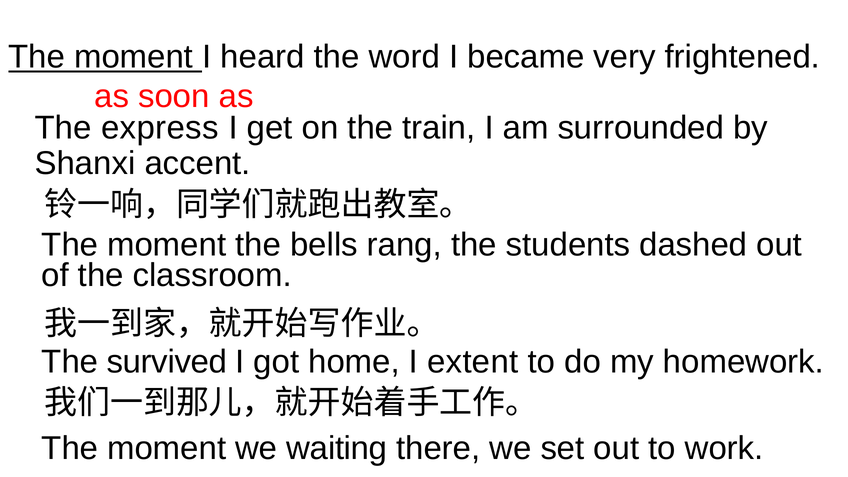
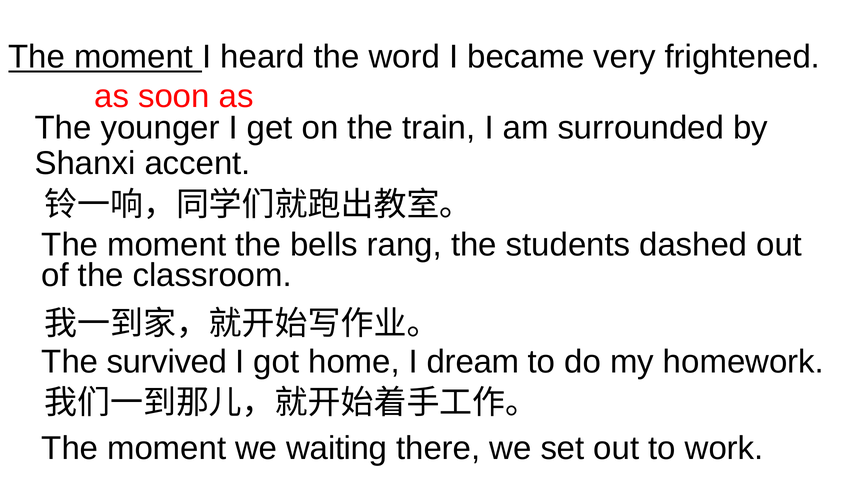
express: express -> younger (160, 128)
extent: extent -> dream (473, 362)
